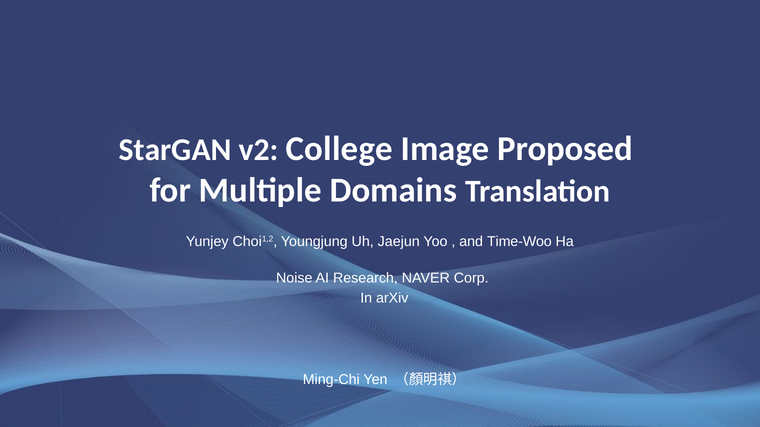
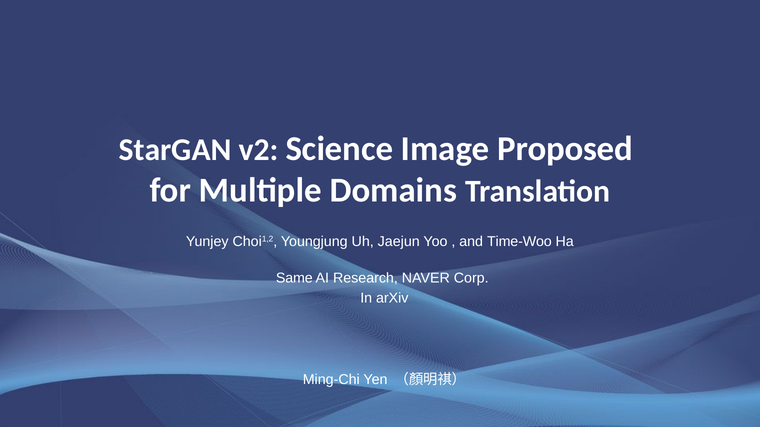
College: College -> Science (339, 149)
Noise: Noise -> Same (294, 279)
